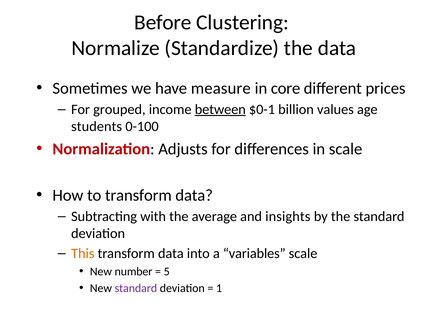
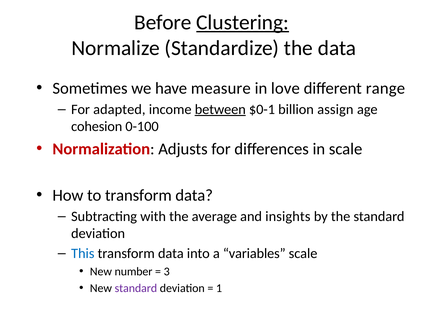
Clustering underline: none -> present (243, 23)
core: core -> love (285, 88)
prices: prices -> range (385, 88)
grouped: grouped -> adapted (119, 109)
values: values -> assign (335, 109)
students: students -> cohesion (97, 127)
This colour: orange -> blue (83, 254)
5: 5 -> 3 (167, 271)
